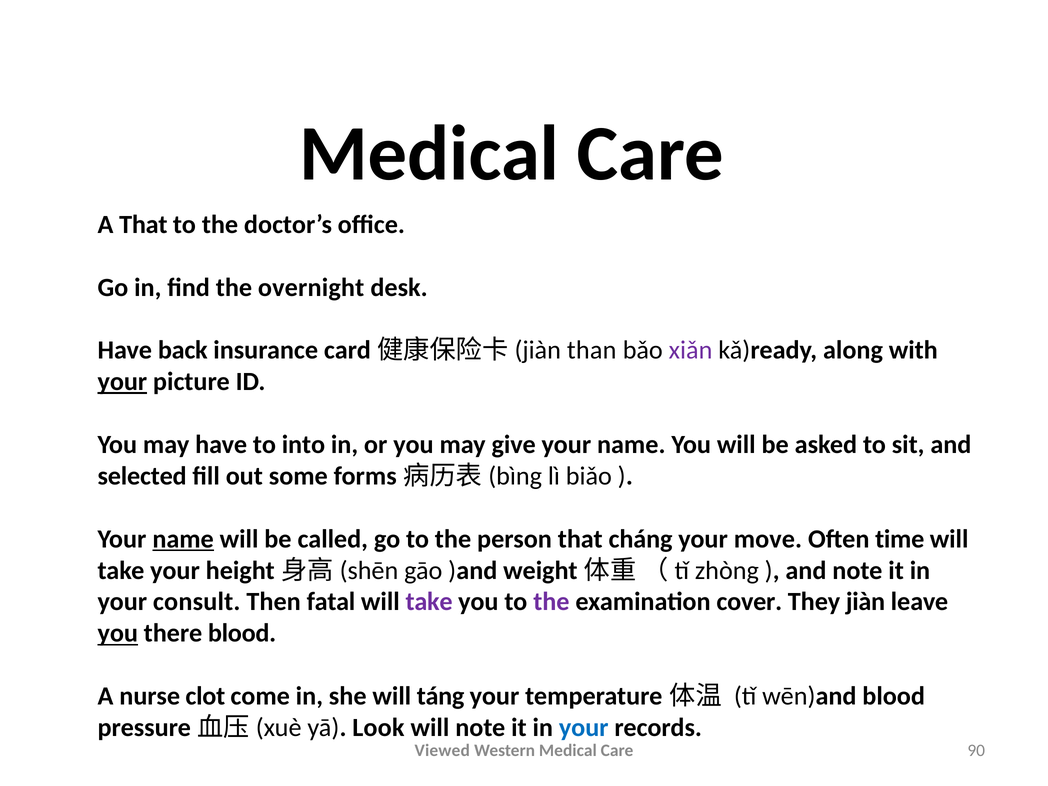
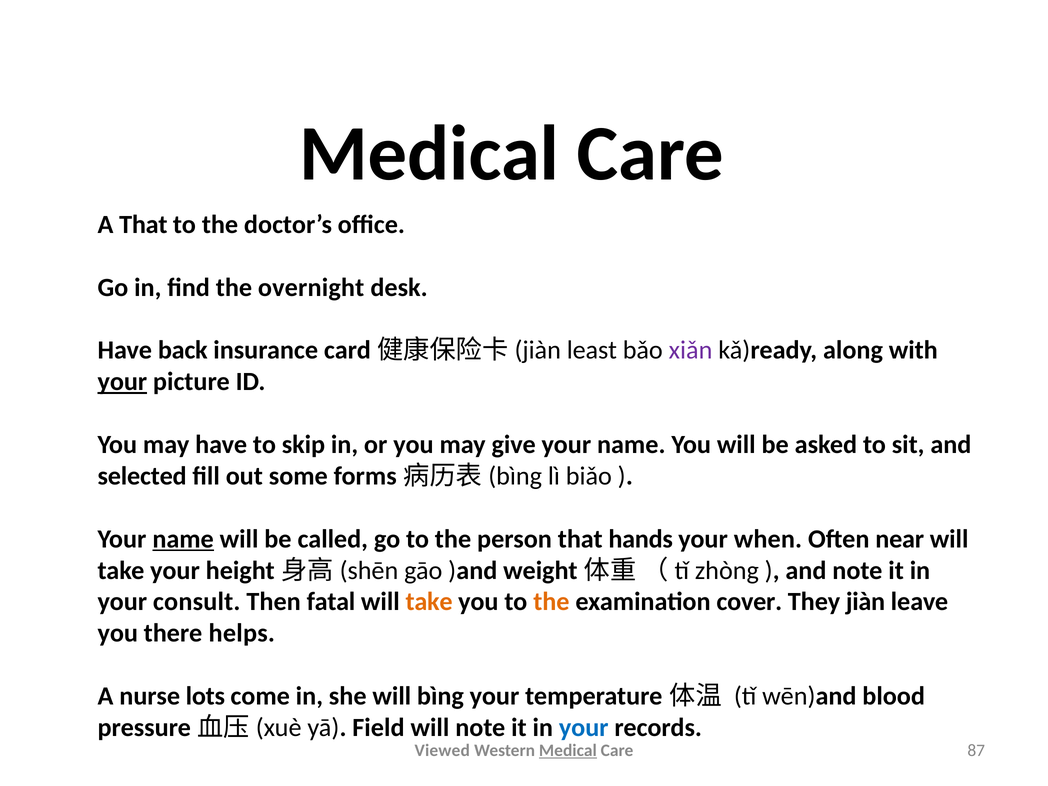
than: than -> least (592, 350)
into: into -> skip (303, 445)
cháng: cháng -> hands (641, 539)
move: move -> when (768, 539)
time: time -> near (900, 539)
take colour: purple -> orange (429, 602)
the colour: purple -> orange (551, 602)
you underline: present -> none (118, 633)
there blood: blood -> helps (242, 633)
clot: clot -> lots (205, 696)
táng: táng -> bìng (440, 696)
Look: Look -> Field (378, 728)
Medical underline: none -> present (568, 751)
90: 90 -> 87 (976, 750)
